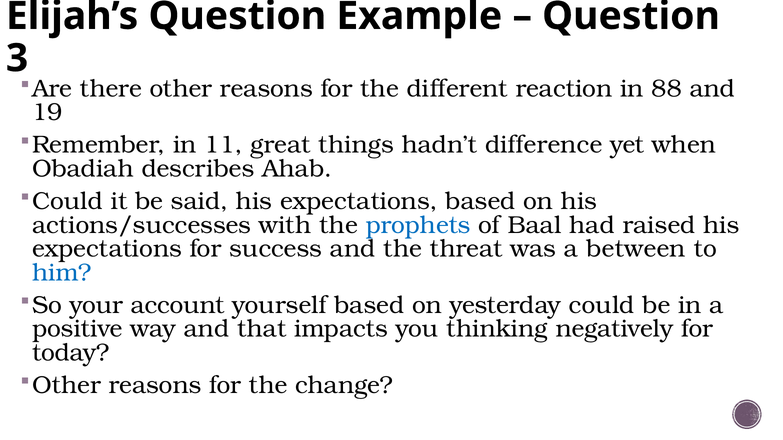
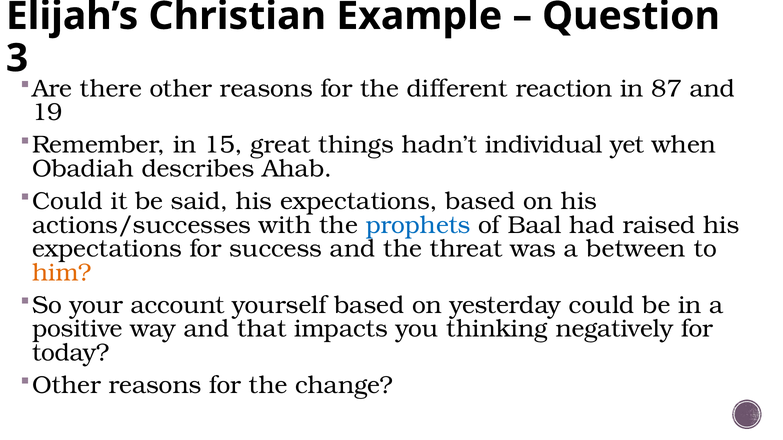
Elijah’s Question: Question -> Christian (237, 16)
88: 88 -> 87 (667, 89)
11: 11 -> 15 (223, 145)
difference: difference -> individual (544, 145)
him colour: blue -> orange (62, 273)
